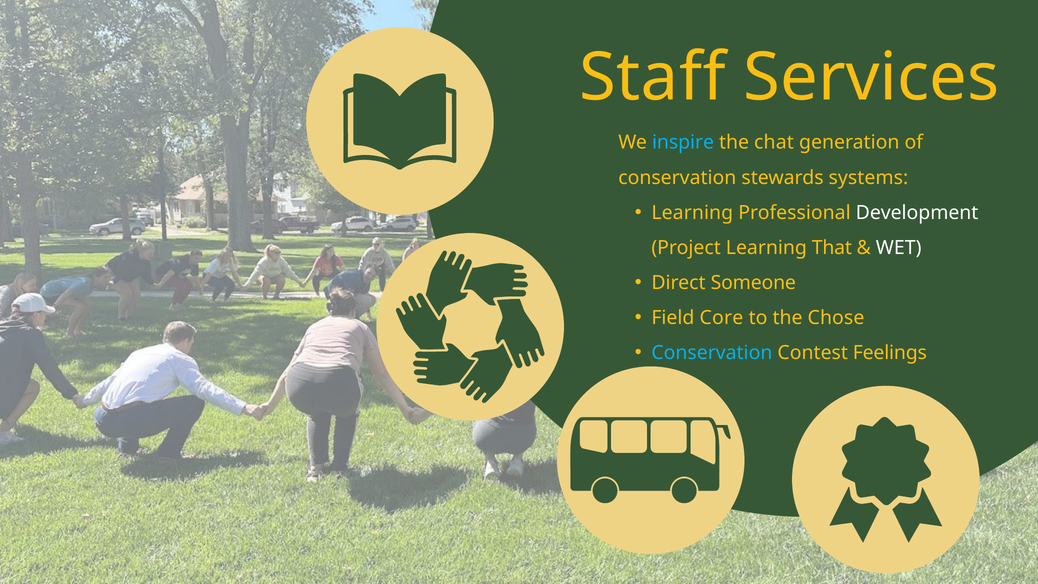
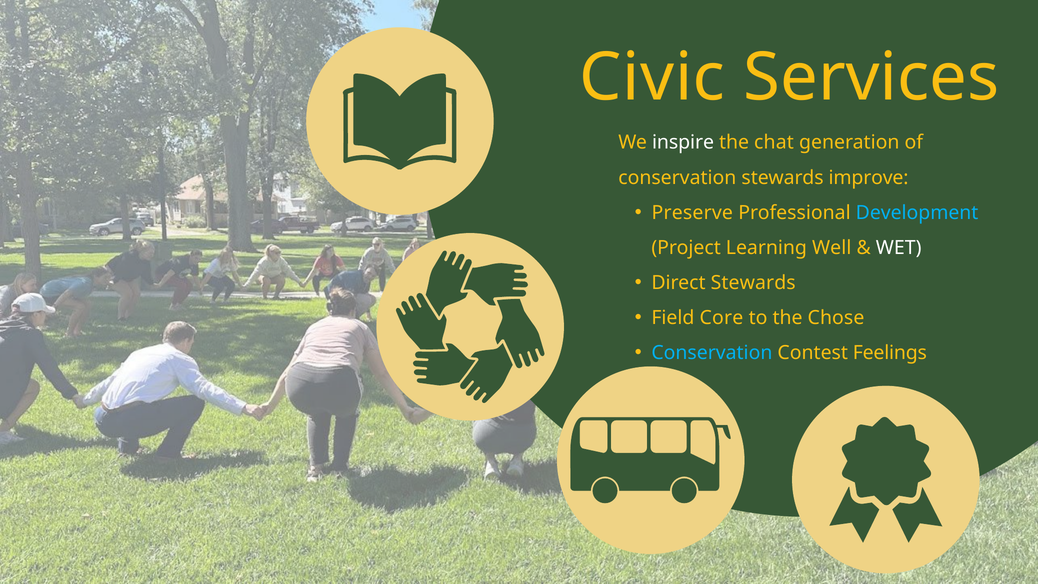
Staff: Staff -> Civic (652, 77)
inspire colour: light blue -> white (683, 143)
systems: systems -> improve (869, 178)
Learning: Learning -> Preserve (692, 213)
Development colour: white -> light blue (917, 213)
That: That -> Well (832, 248)
Direct Someone: Someone -> Stewards (753, 283)
